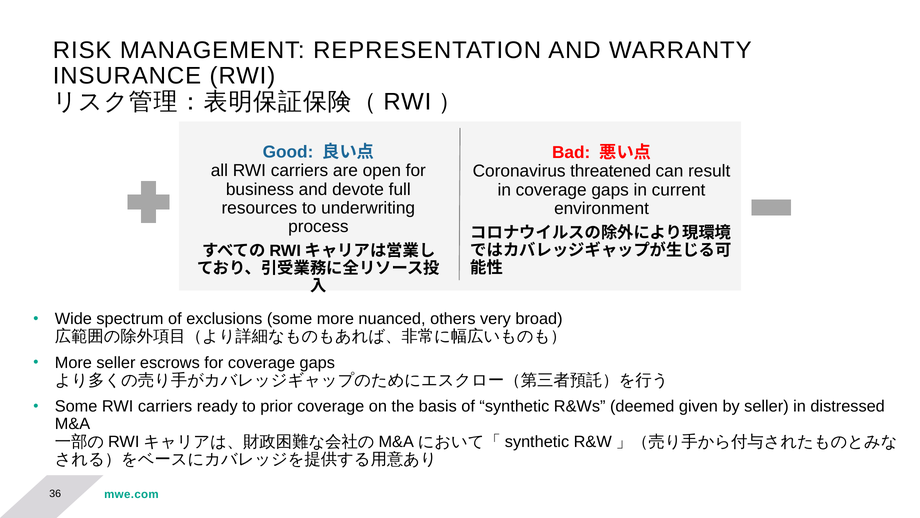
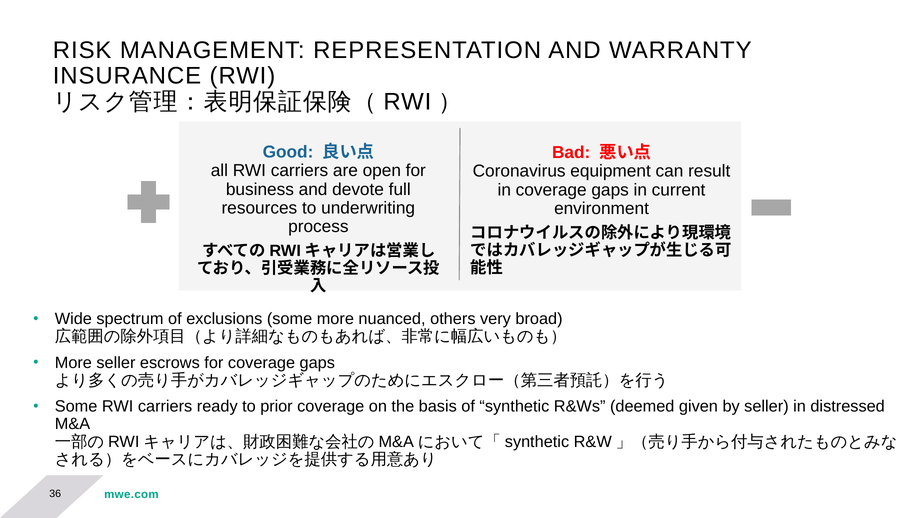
threatened: threatened -> equipment (611, 171)
